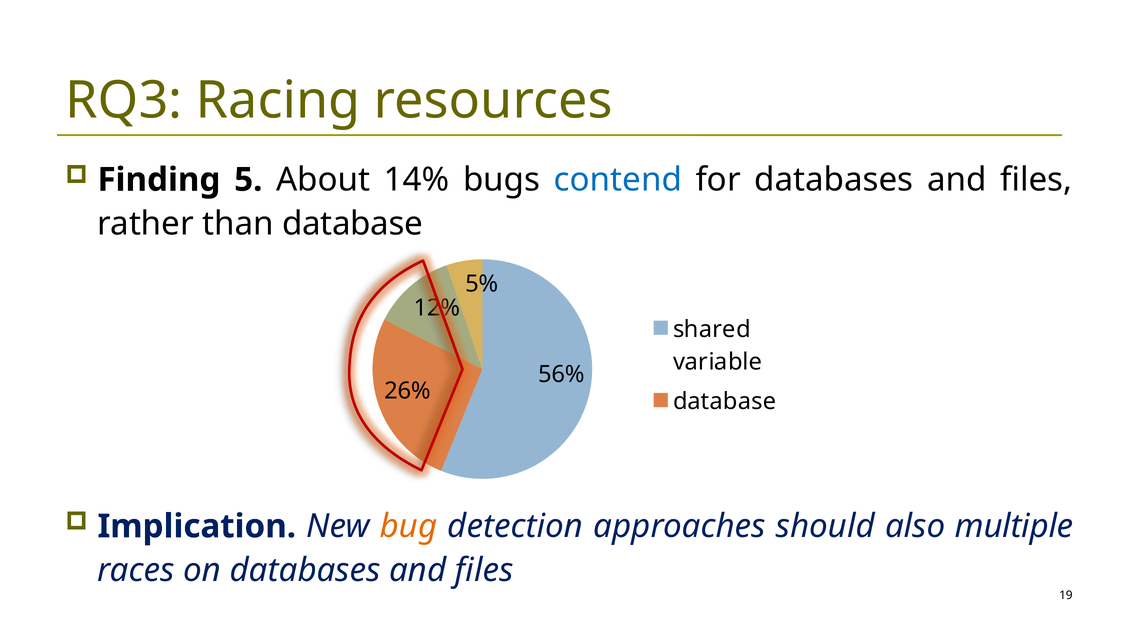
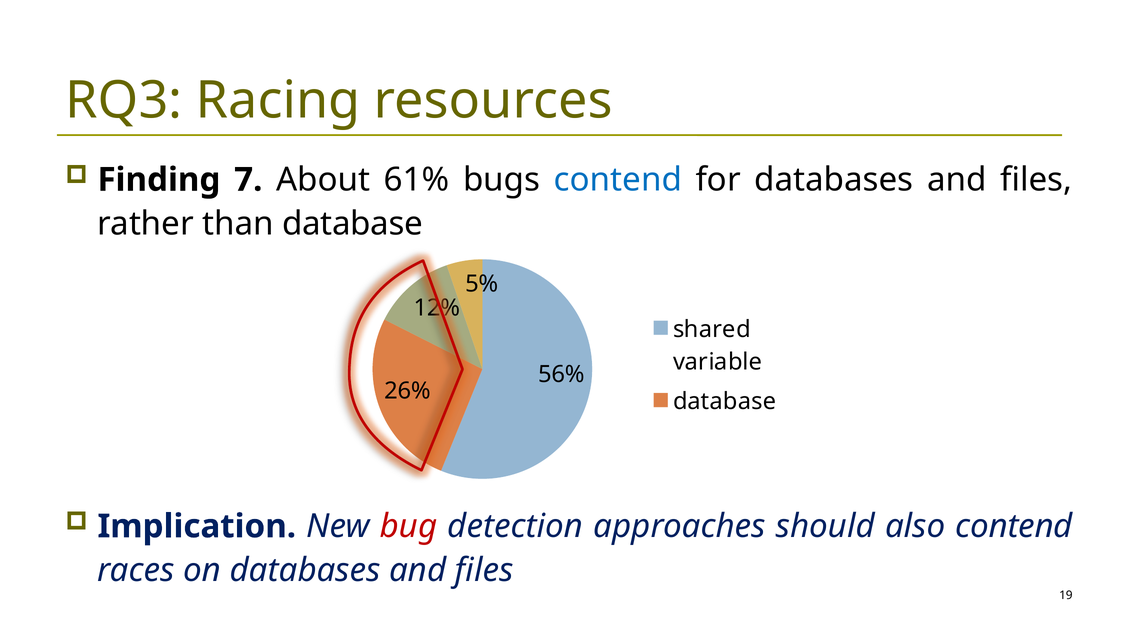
5: 5 -> 7 (248, 180)
14%: 14% -> 61% (417, 180)
bug colour: orange -> red (409, 526)
also multiple: multiple -> contend (1014, 526)
